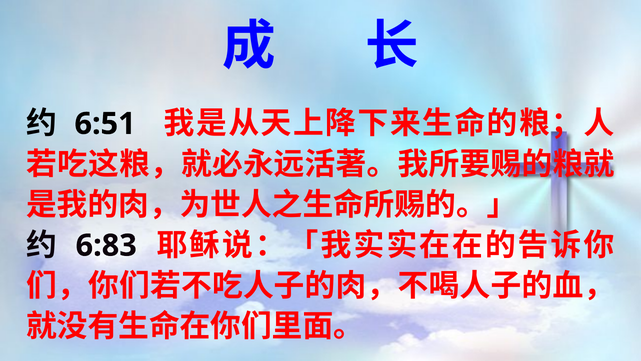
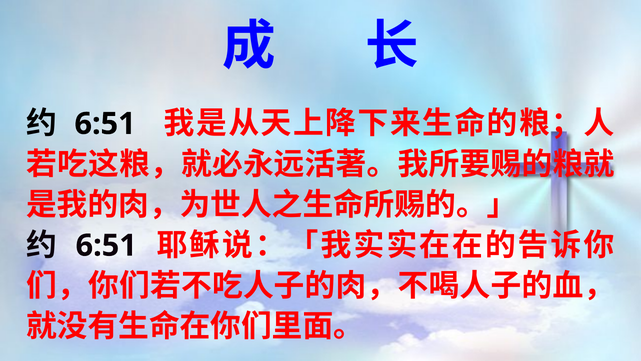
6:83: 6:83 -> 6:51 (106, 245)
